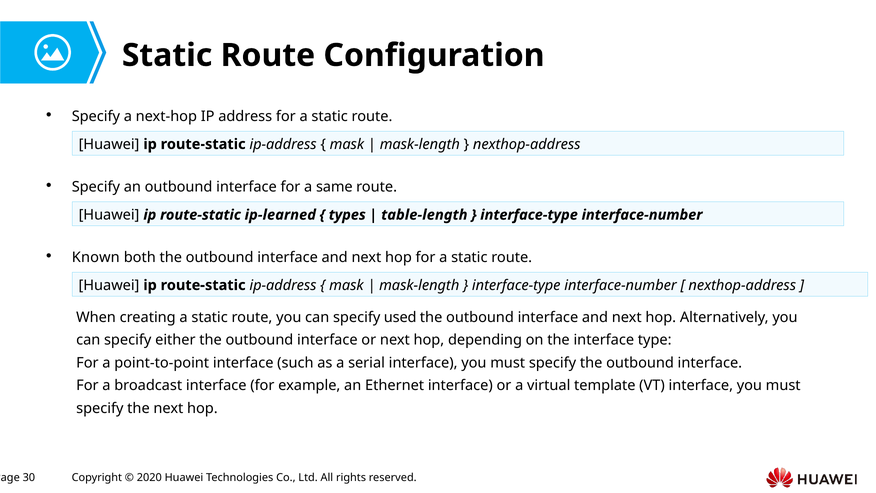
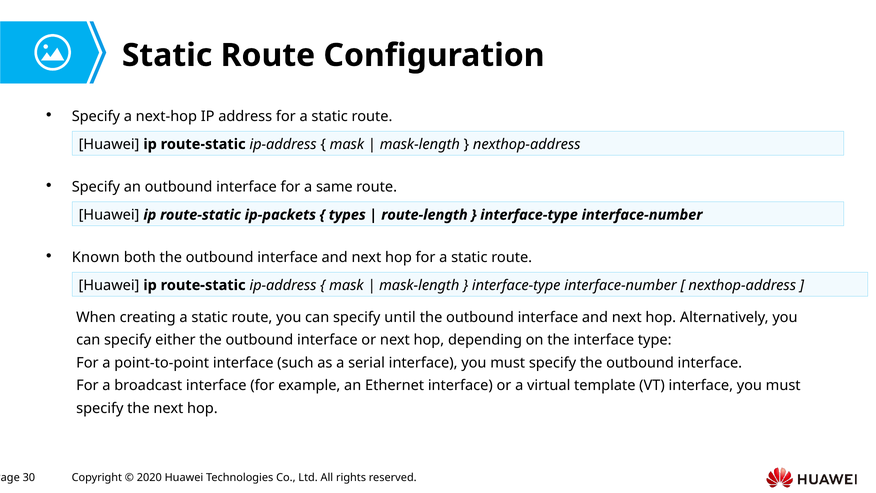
ip-learned: ip-learned -> ip-packets (280, 215)
table-length: table-length -> route-length (424, 215)
used: used -> until (400, 317)
